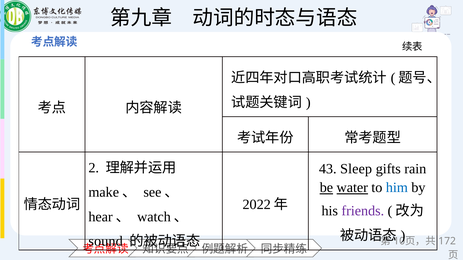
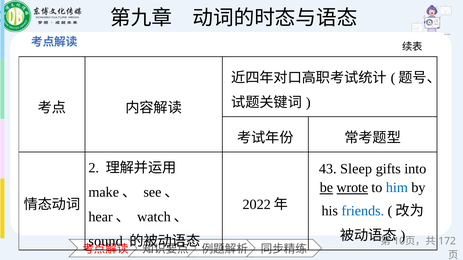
rain: rain -> into (415, 169)
water: water -> wrote (352, 188)
friends colour: purple -> blue (363, 211)
